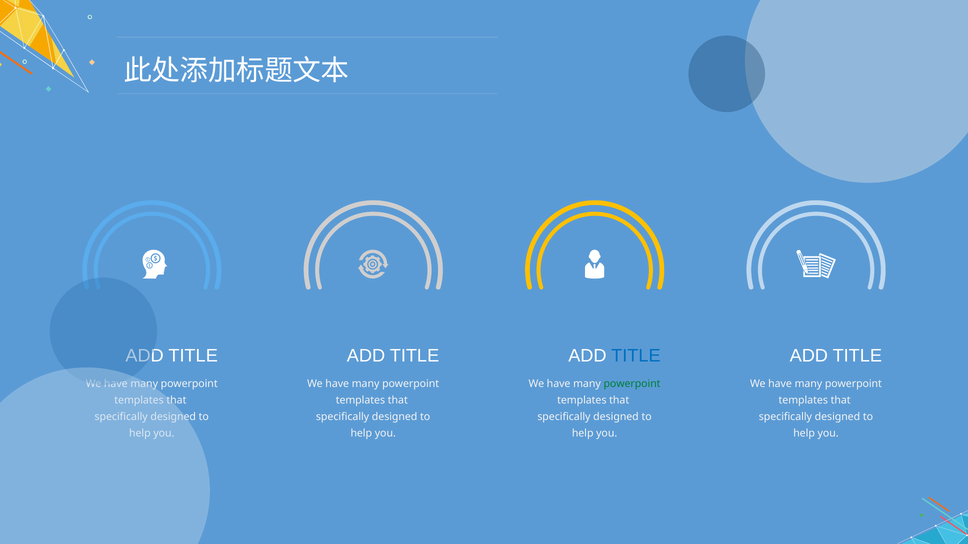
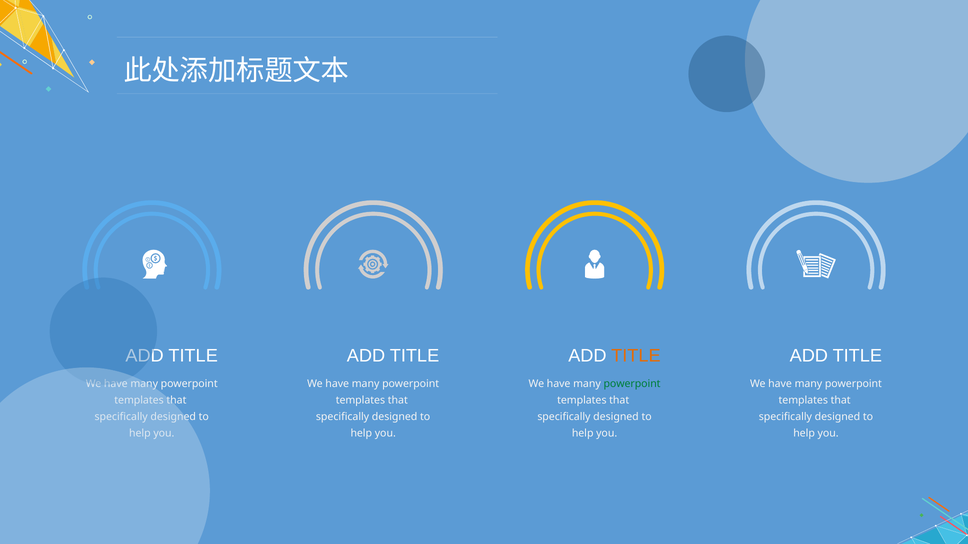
TITLE colour: blue -> orange (636, 356)
